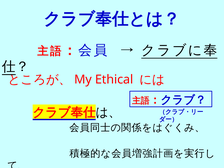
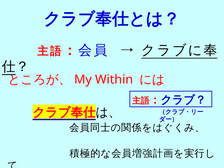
Ethical: Ethical -> Within (114, 80)
